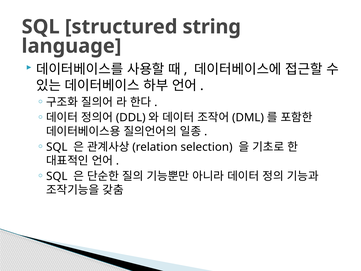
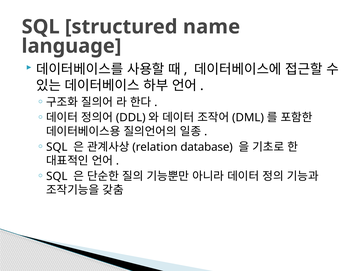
string: string -> name (212, 27)
selection: selection -> database (207, 147)
